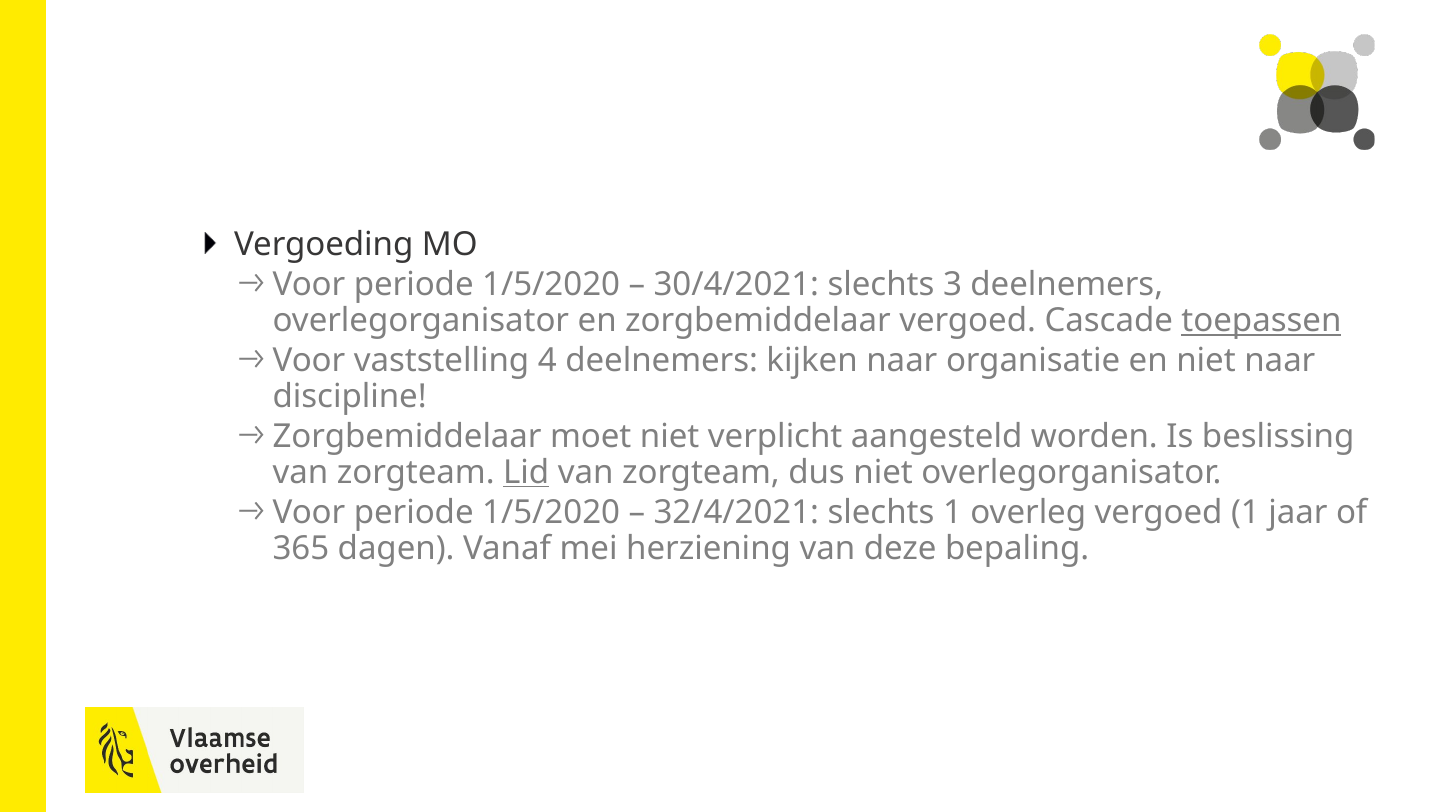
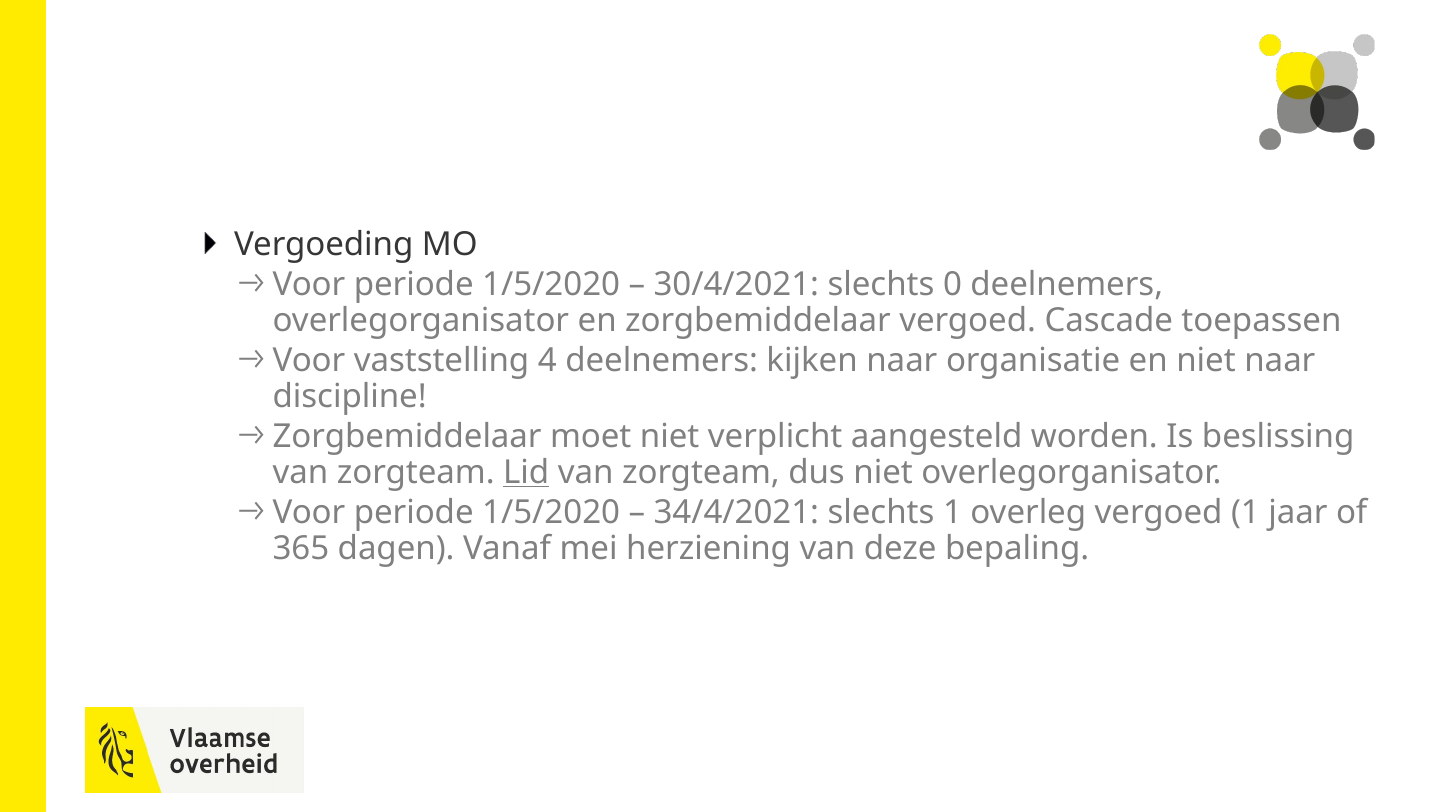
3: 3 -> 0 (952, 285)
toepassen underline: present -> none (1261, 320)
32/4/2021: 32/4/2021 -> 34/4/2021 (736, 512)
